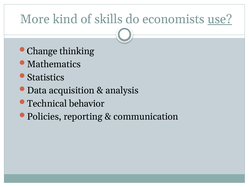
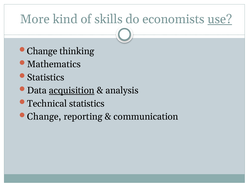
acquisition underline: none -> present (72, 90)
Technical behavior: behavior -> statistics (87, 103)
Policies: Policies -> Change (44, 116)
